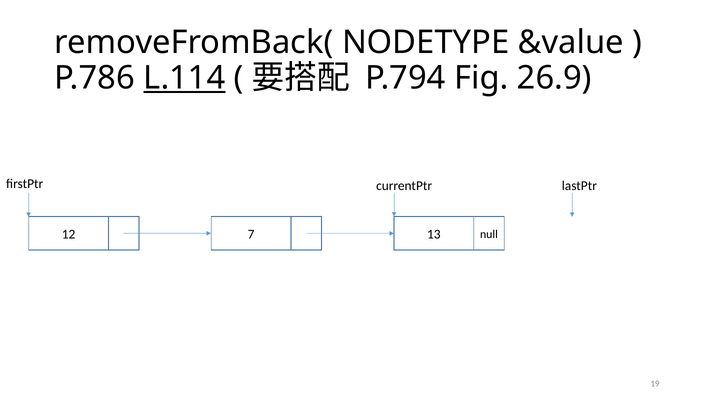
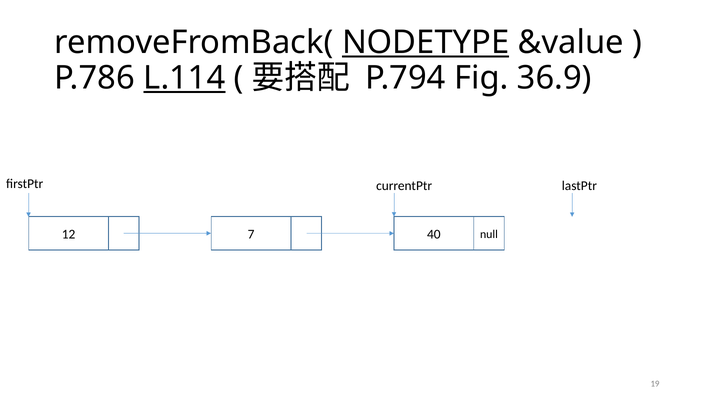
NODETYPE underline: none -> present (426, 42)
26.9: 26.9 -> 36.9 (554, 78)
13: 13 -> 40 (434, 234)
